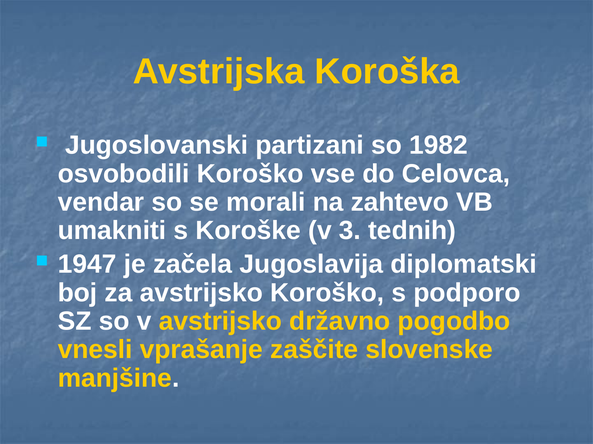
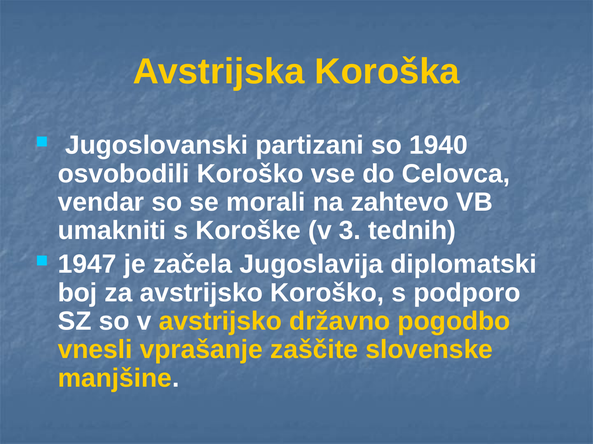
1982: 1982 -> 1940 (438, 146)
